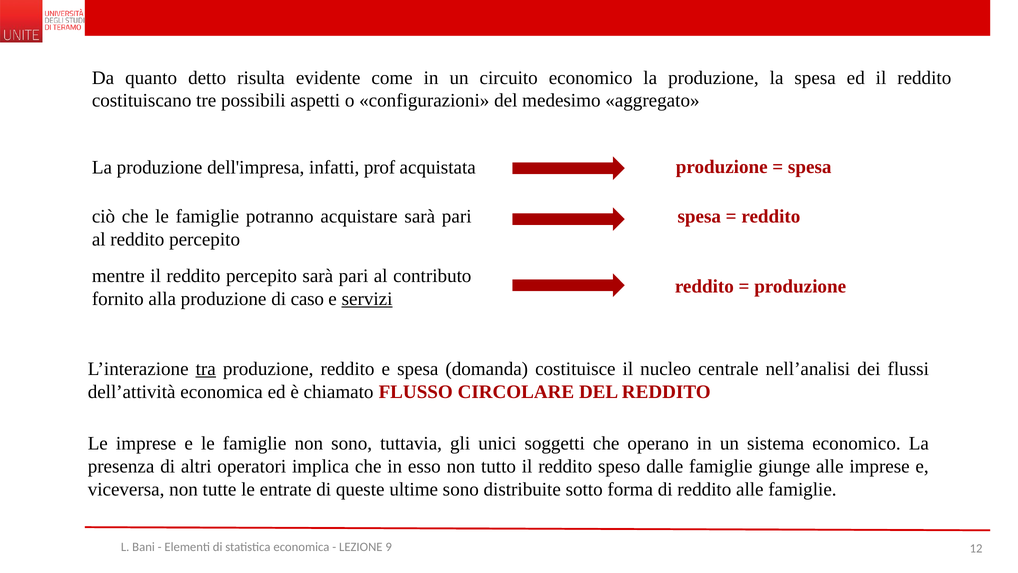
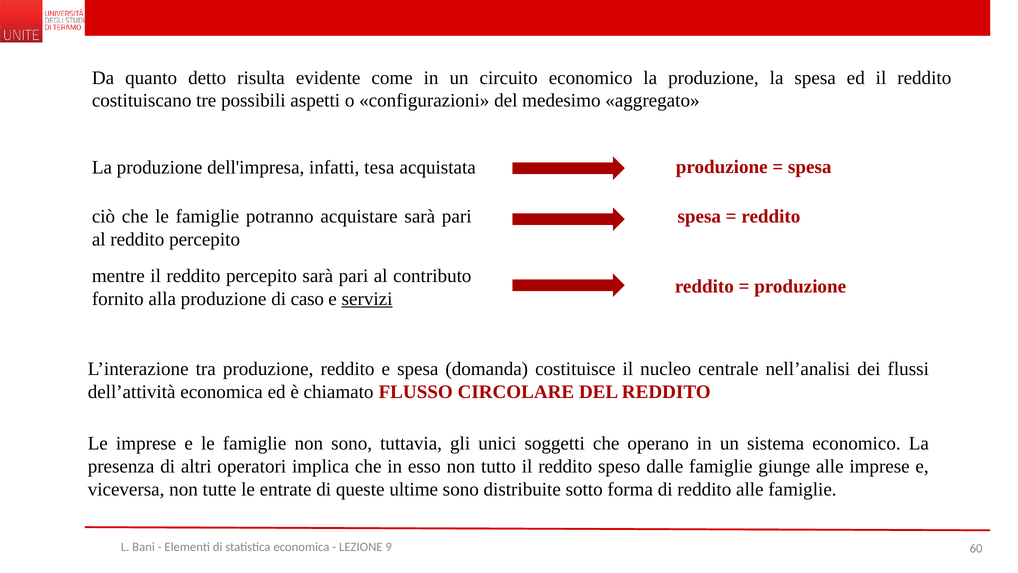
prof: prof -> tesa (379, 167)
tra underline: present -> none (206, 369)
12: 12 -> 60 (976, 548)
